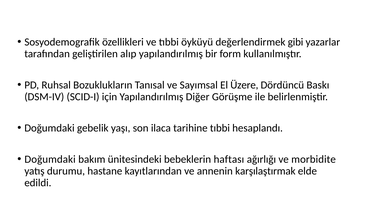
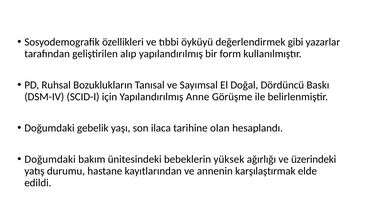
Üzere: Üzere -> Doğal (244, 85)
Diğer: Diğer -> Anne (198, 97)
tarihine tıbbi: tıbbi -> olan (220, 128)
haftası: haftası -> yüksek (229, 159)
morbidite: morbidite -> üzerindeki (314, 159)
